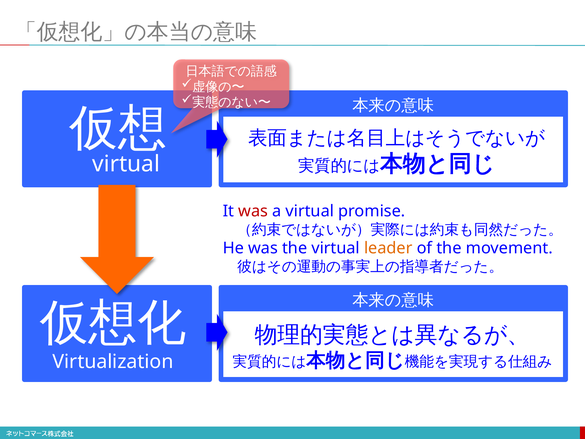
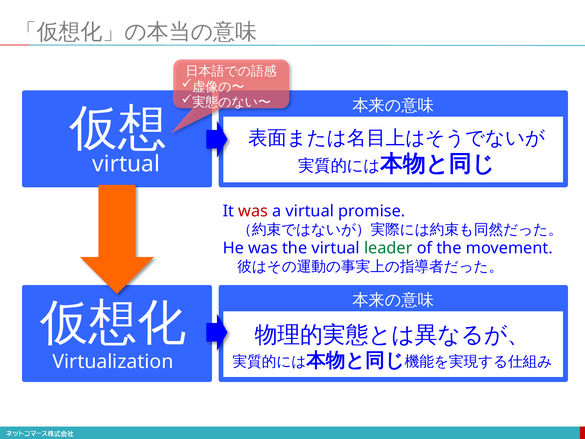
leader colour: orange -> green (388, 248)
